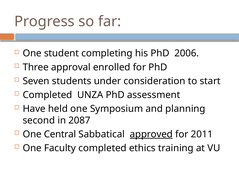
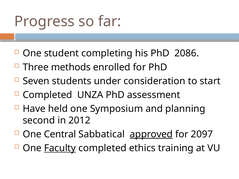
2006: 2006 -> 2086 (187, 53)
approval: approval -> methods (71, 67)
2087: 2087 -> 2012 (79, 121)
2011: 2011 -> 2097 (202, 134)
Faculty underline: none -> present (60, 148)
